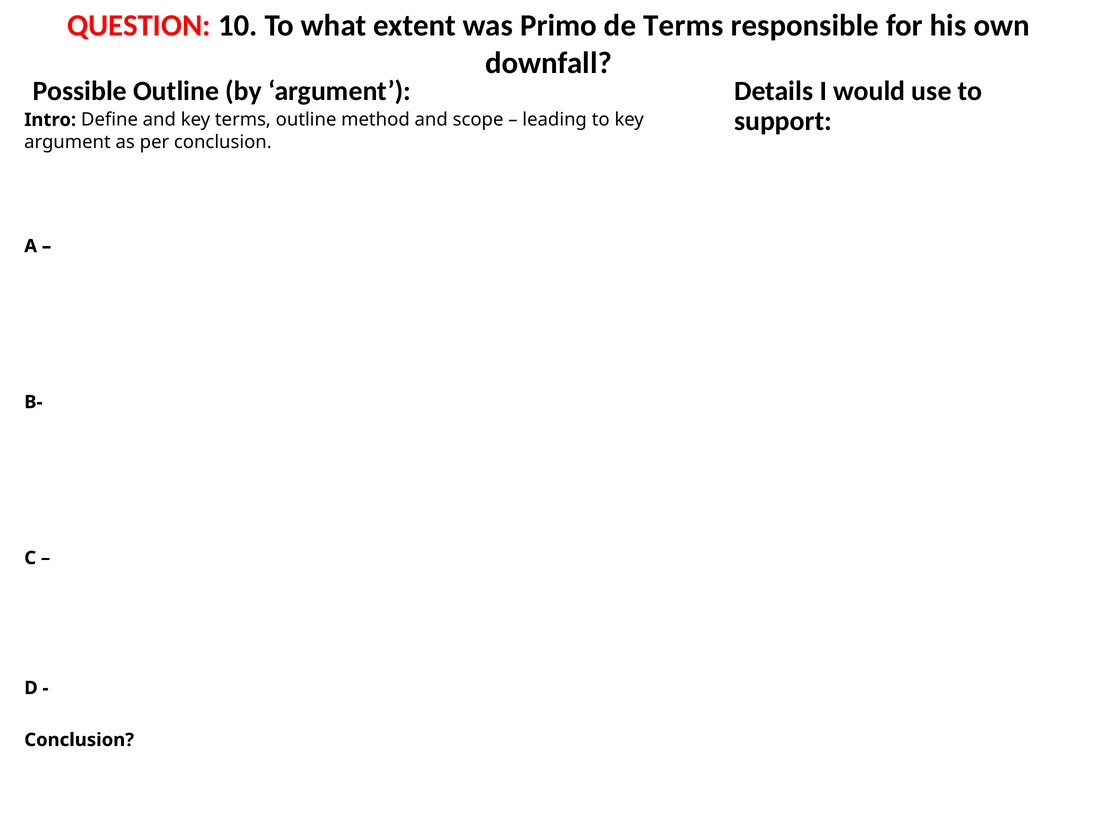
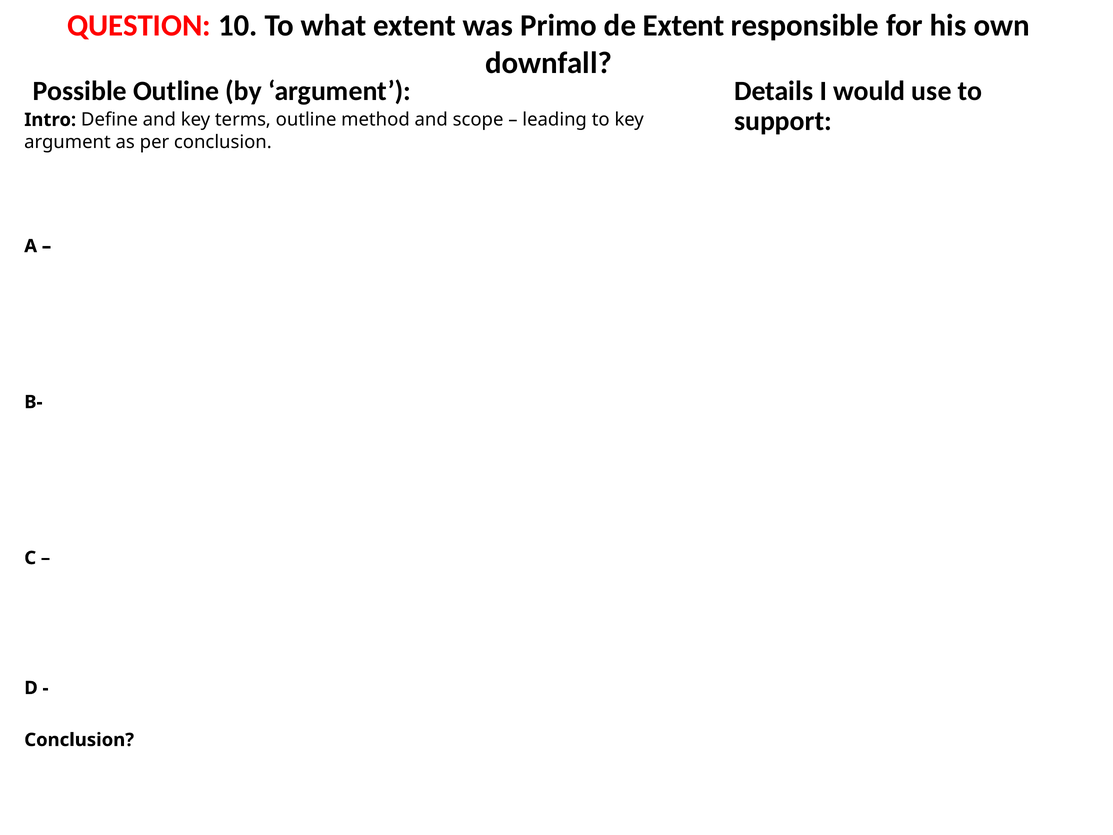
de Terms: Terms -> Extent (684, 26)
